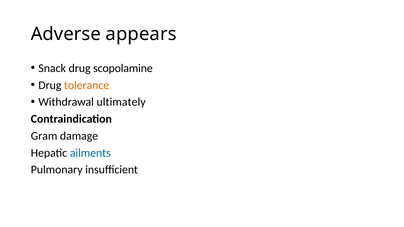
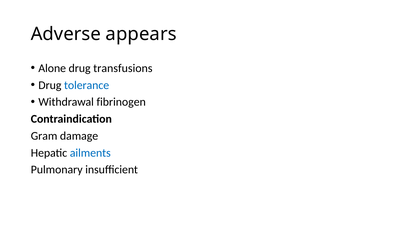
Snack: Snack -> Alone (52, 68)
scopolamine: scopolamine -> transfusions (123, 68)
tolerance colour: orange -> blue (87, 85)
ultimately: ultimately -> fibrinogen (121, 102)
